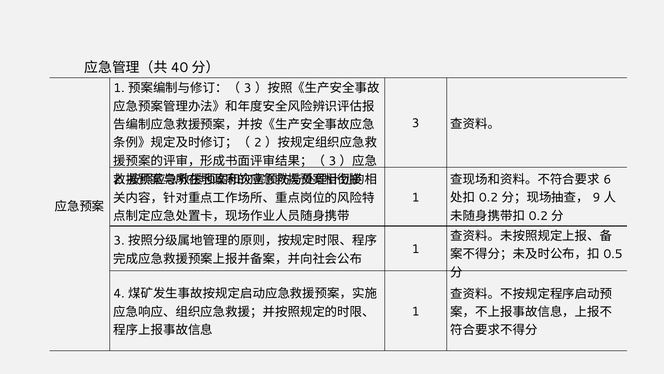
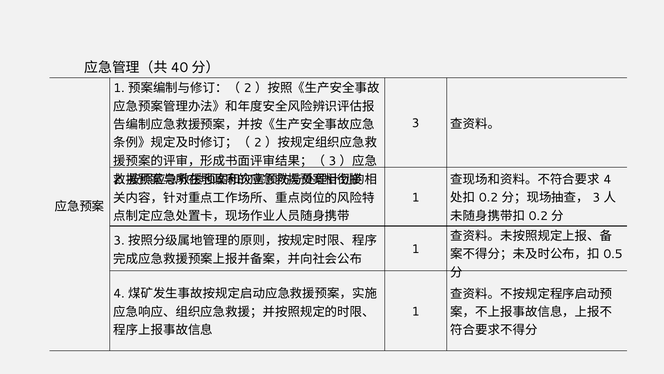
3: 3 -> 2 (248, 88)
6: 6 -> 4 (607, 179)
9: 9 -> 3 (596, 198)
